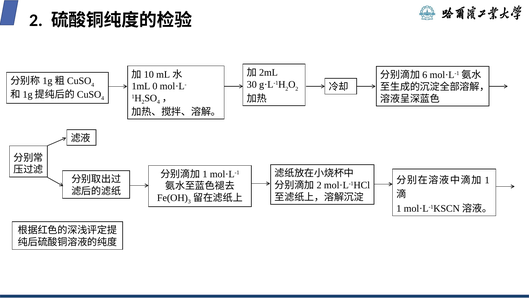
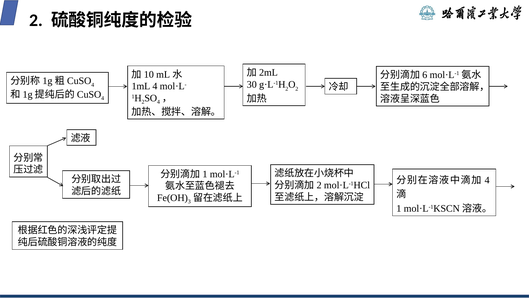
1mL 0: 0 -> 4 (155, 86)
1: 1 -> 4 (487, 180)
